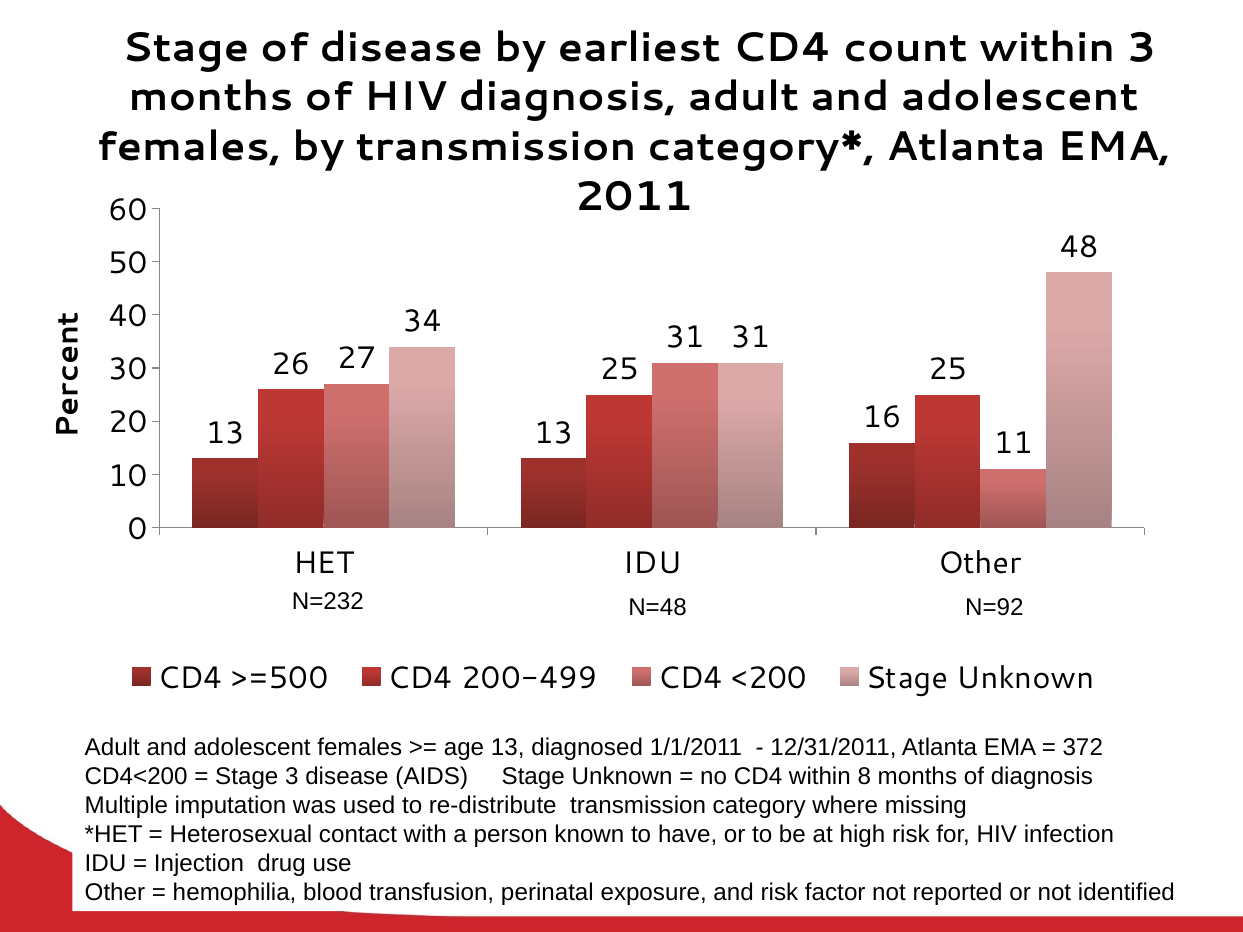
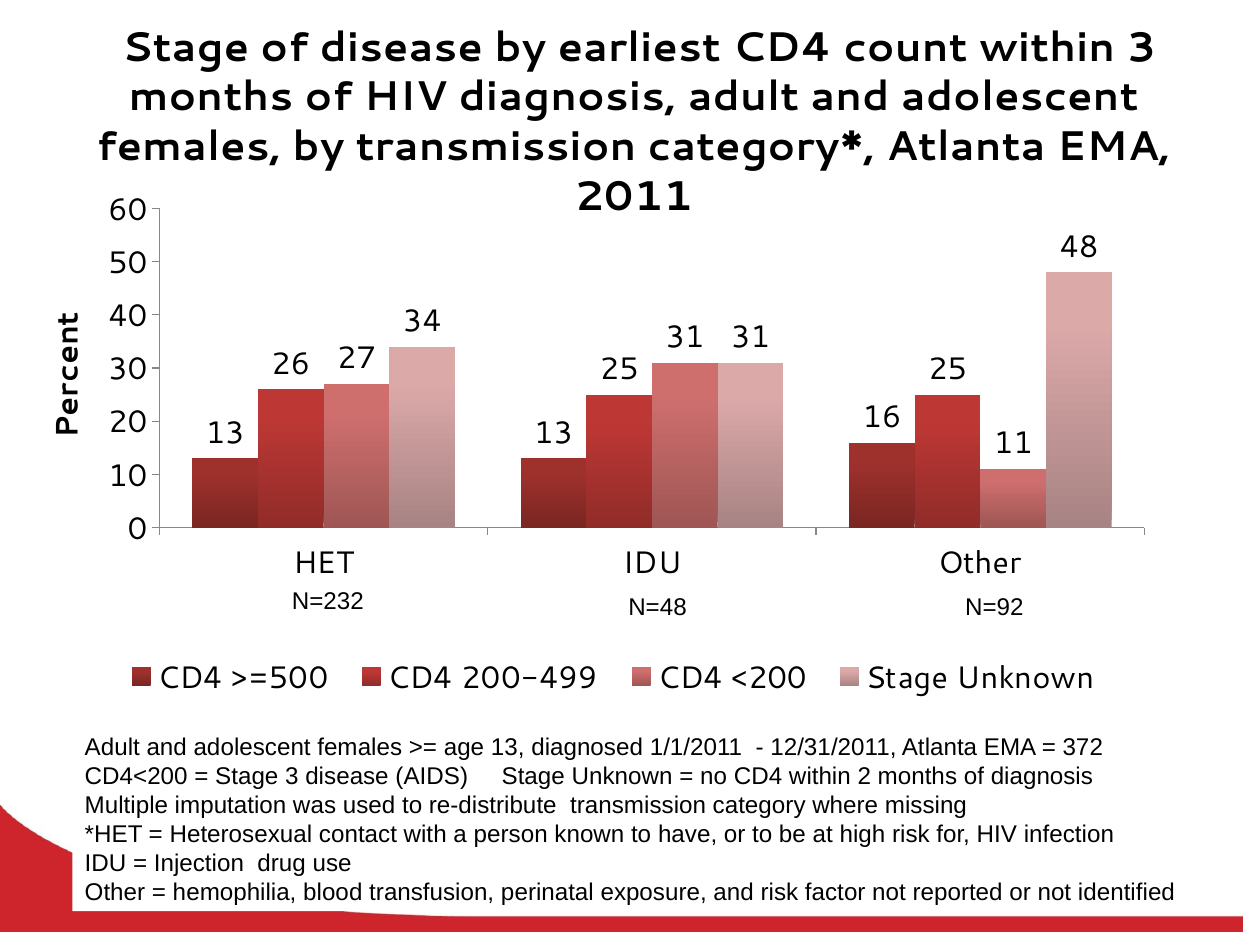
8: 8 -> 2 (864, 776)
